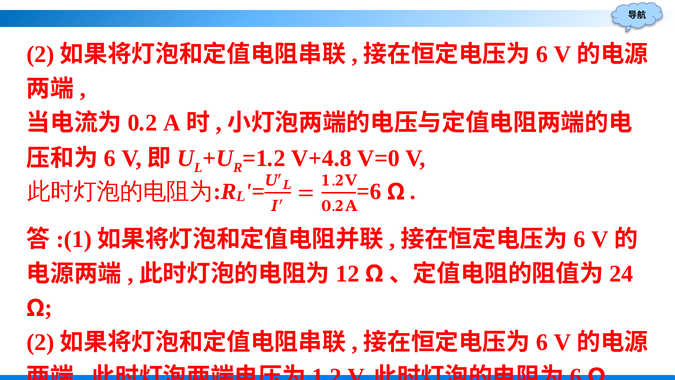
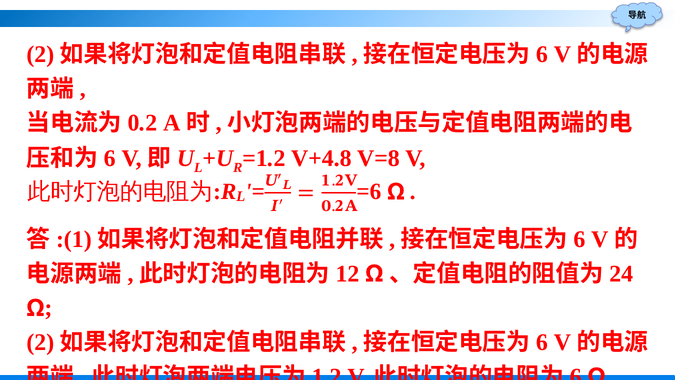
V=0: V=0 -> V=8 (378, 158)
